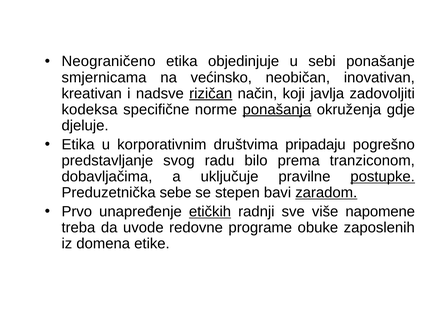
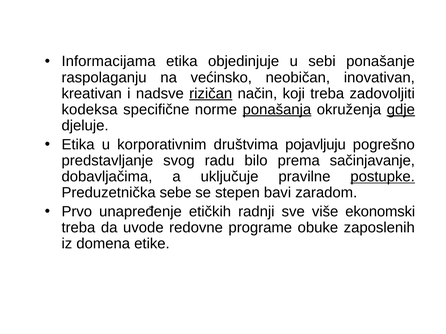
Neograničeno: Neograničeno -> Informacijama (109, 62)
smjernicama: smjernicama -> raspolaganju (104, 78)
koji javlja: javlja -> treba (327, 94)
gdje underline: none -> present (401, 110)
pripadaju: pripadaju -> pojavljuju (315, 145)
tranziconom: tranziconom -> sačinjavanje (372, 161)
zaradom underline: present -> none (326, 193)
etičkih underline: present -> none (210, 212)
napomene: napomene -> ekonomski (380, 212)
